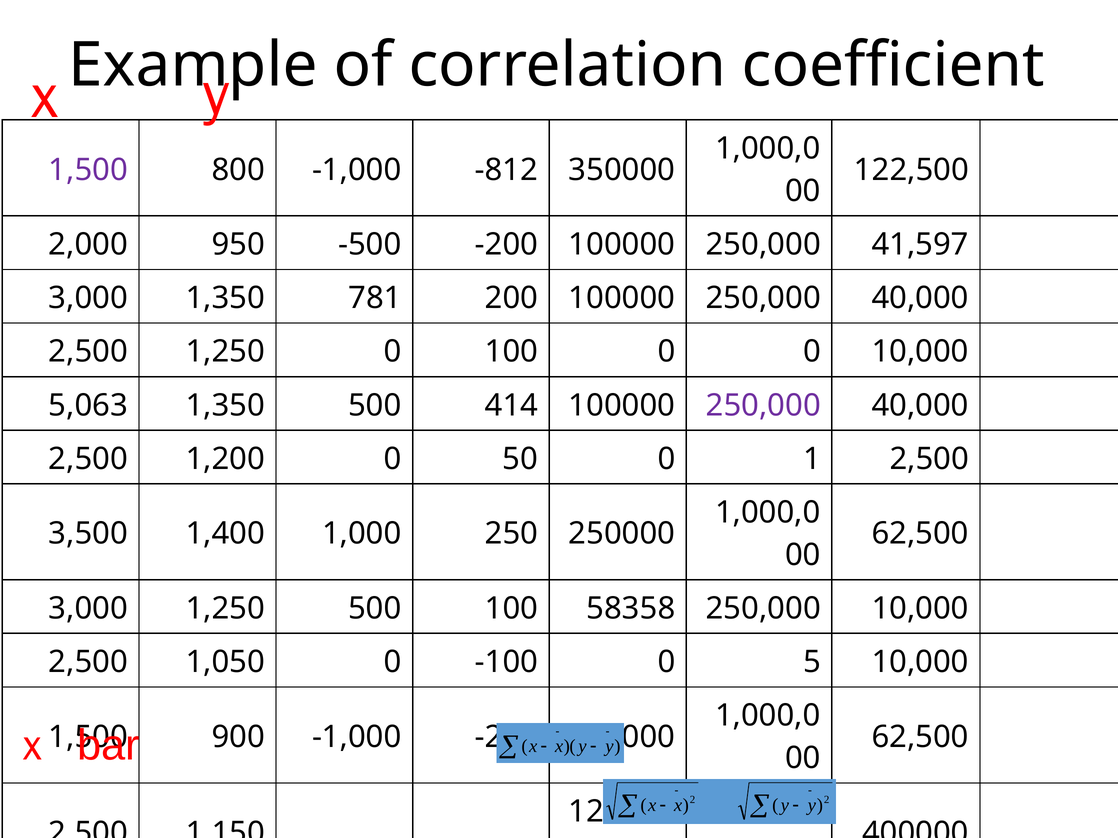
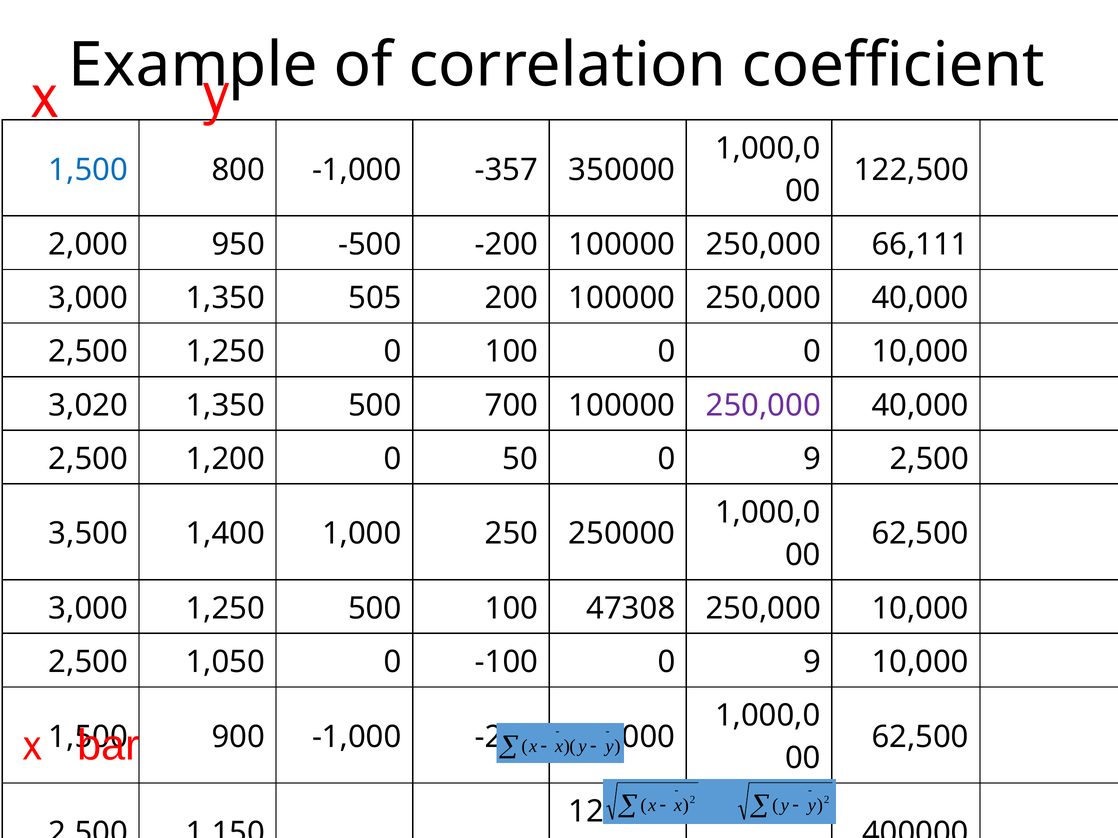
1,500 colour: purple -> blue (88, 170)
-812: -812 -> -357 (506, 170)
41,597: 41,597 -> 66,111 (920, 245)
781: 781 -> 505 (375, 298)
5,063: 5,063 -> 3,020 (88, 406)
414: 414 -> 700 (511, 406)
50 0 1: 1 -> 9 (812, 459)
58358: 58358 -> 47308 (631, 609)
-100 0 5: 5 -> 9 (812, 662)
